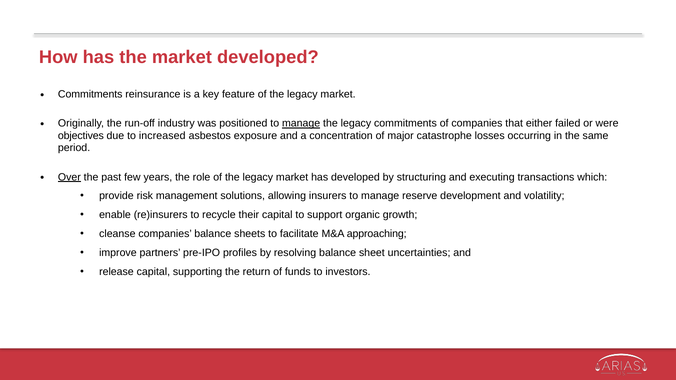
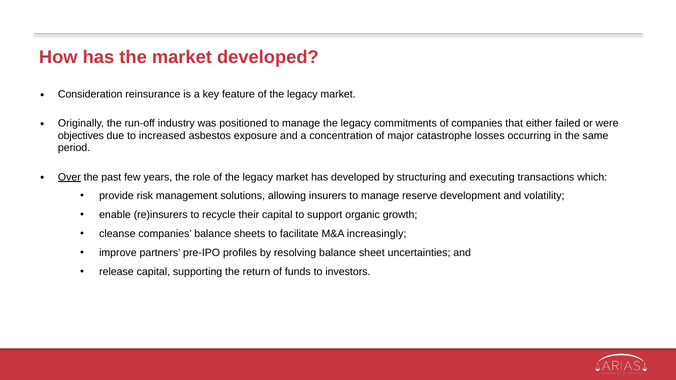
Commitments: Commitments -> Consideration (90, 94)
manage underline: present -> none (301, 124)
approaching: approaching -> increasingly (377, 234)
